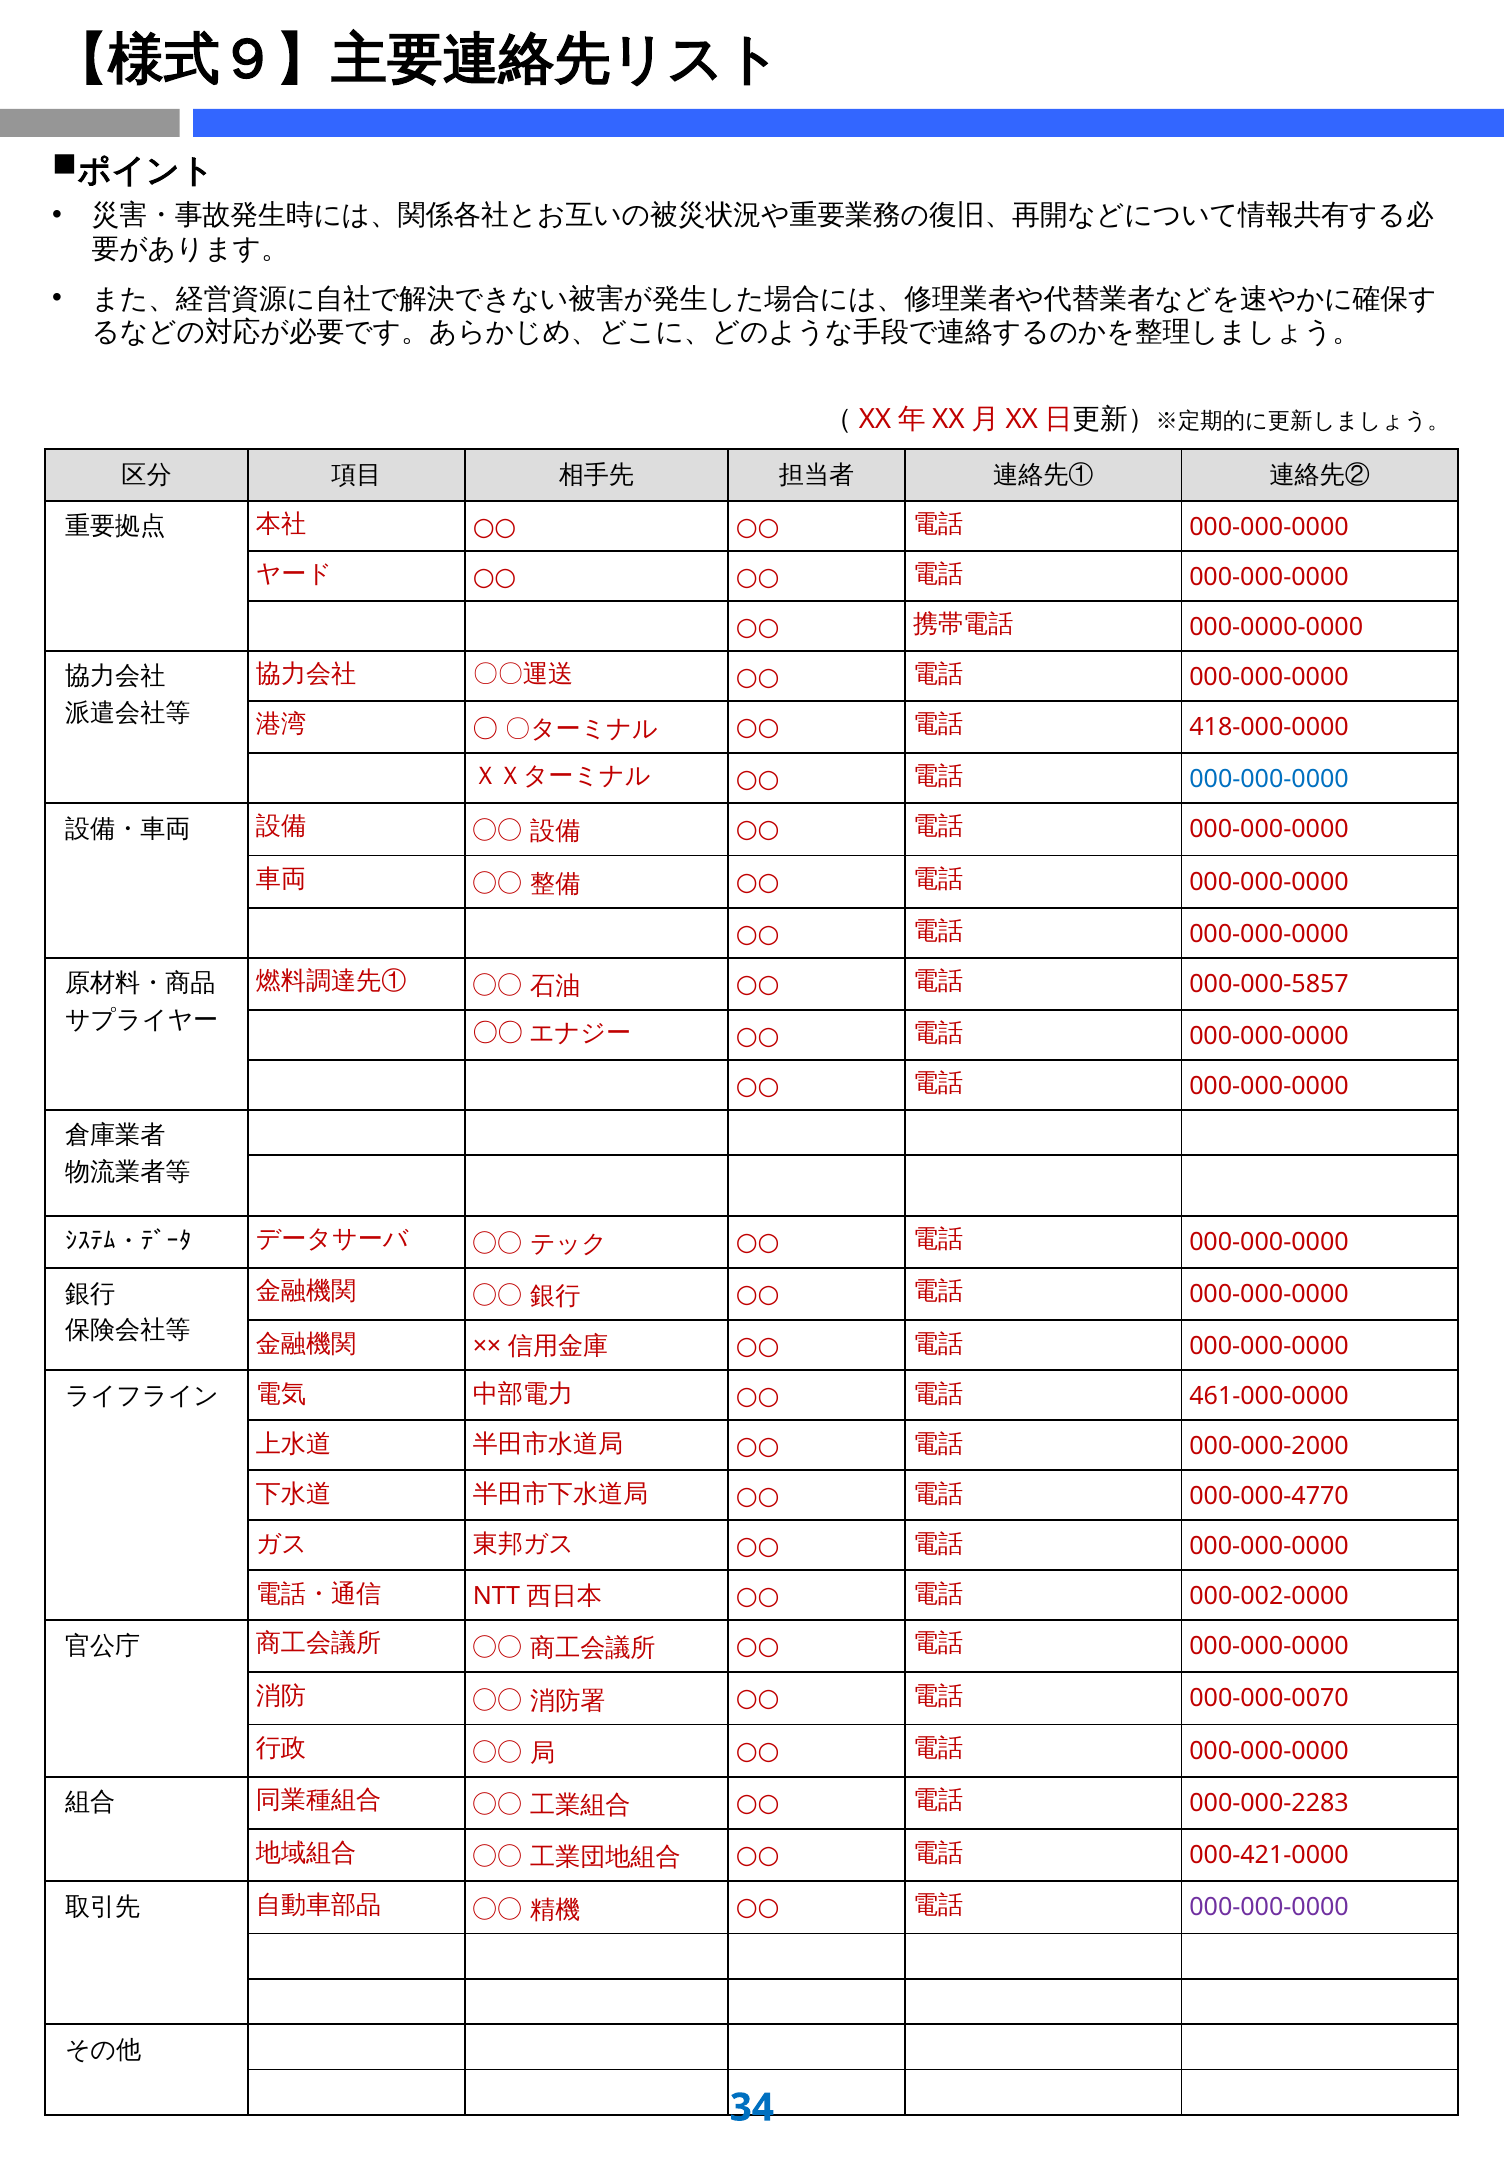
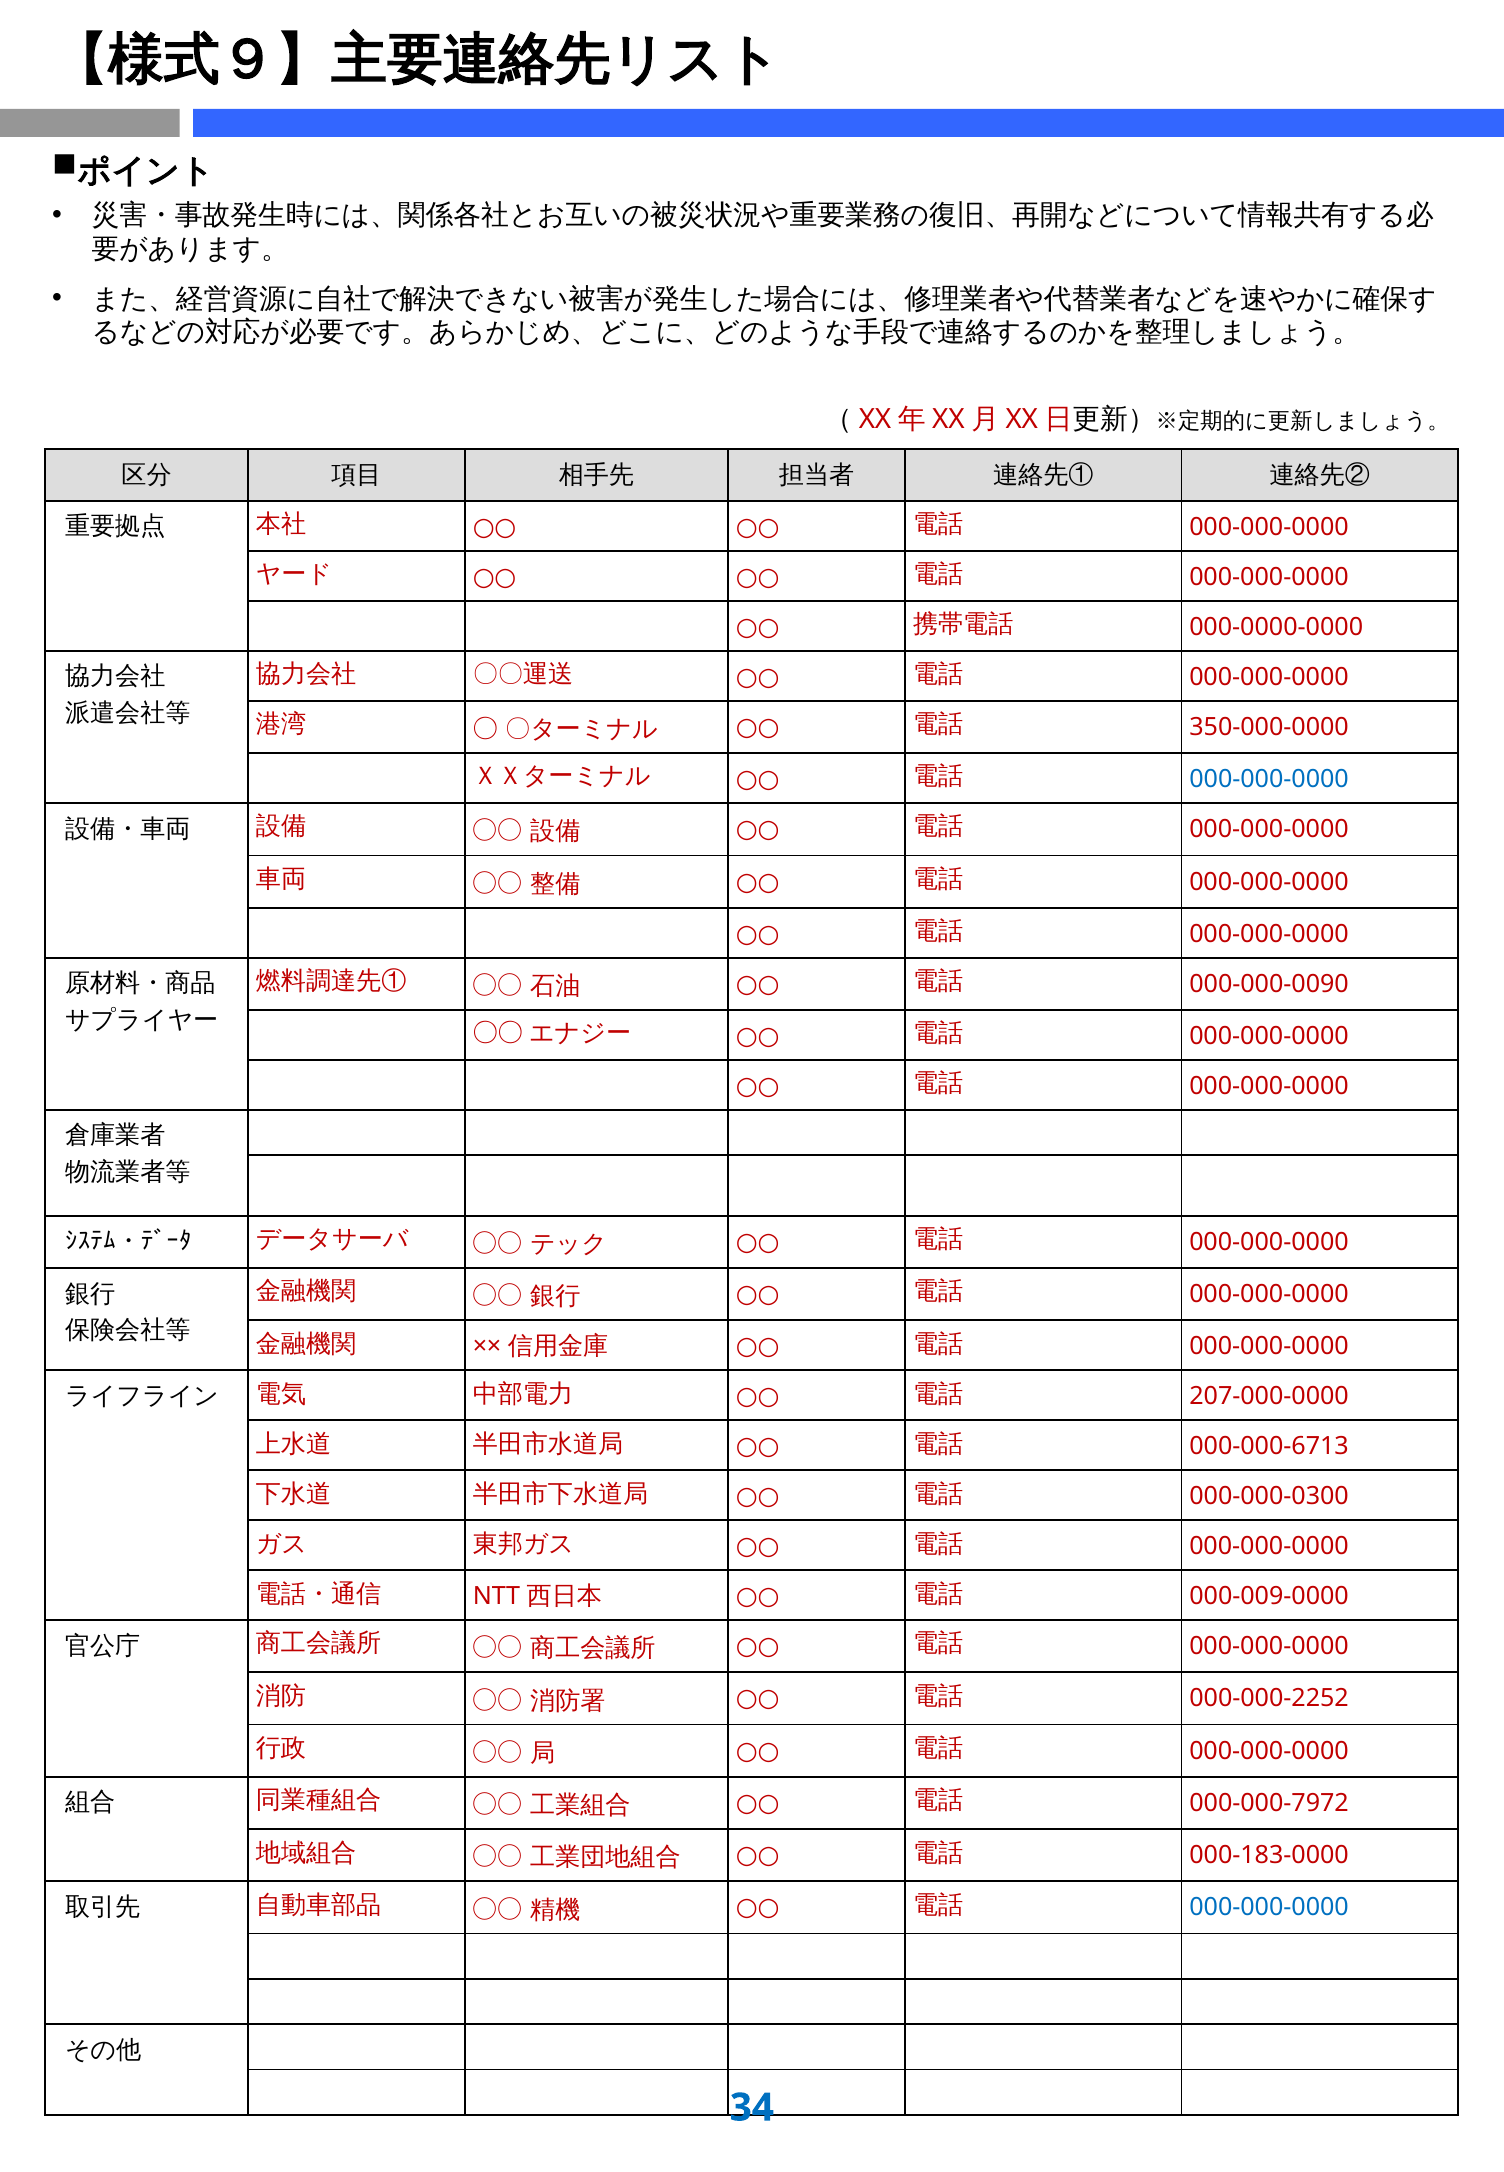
418-000-0000: 418-000-0000 -> 350-000-0000 (1269, 727)
000-000-5857: 000-000-5857 -> 000-000-0090 (1269, 984)
461-000-0000: 461-000-0000 -> 207-000-0000 (1269, 1397)
000-000-2000: 000-000-2000 -> 000-000-6713 (1269, 1447)
000-000-4770: 000-000-4770 -> 000-000-0300 (1269, 1497)
000-002-0000: 000-002-0000 -> 000-009-0000 (1269, 1597)
000-000-0070: 000-000-0070 -> 000-000-2252 (1269, 1699)
000-000-2283: 000-000-2283 -> 000-000-7972 (1269, 1804)
000-421-0000: 000-421-0000 -> 000-183-0000 (1269, 1856)
000-000-0000 colour: purple -> blue (1269, 1908)
